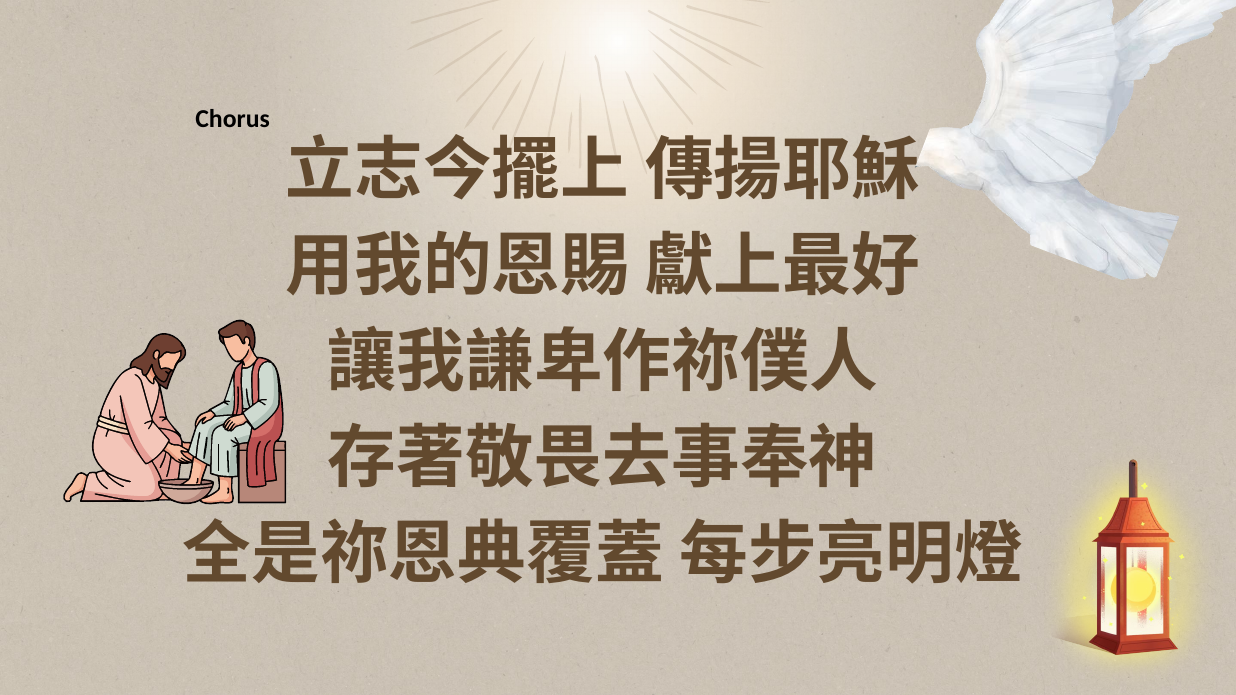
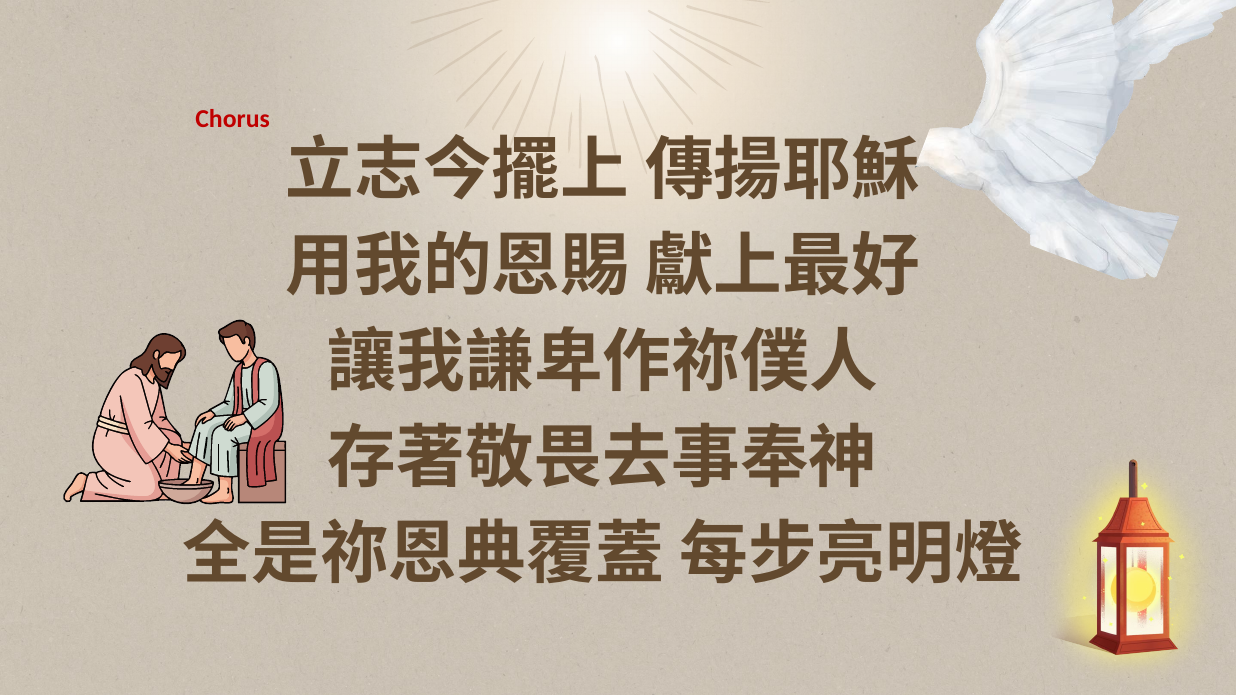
Chorus colour: black -> red (233, 119)
